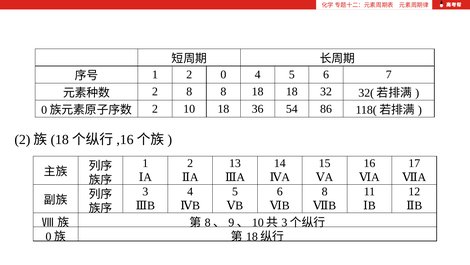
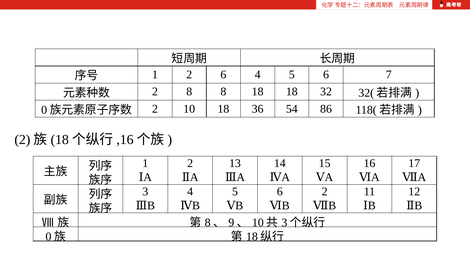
2 0: 0 -> 6 (223, 74)
6 8: 8 -> 2 (325, 191)
